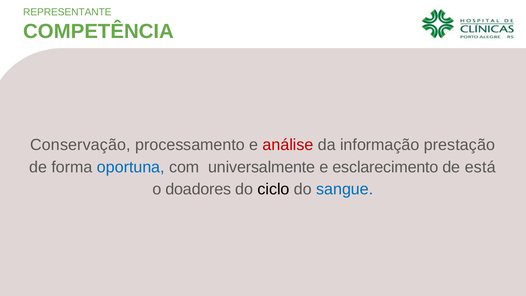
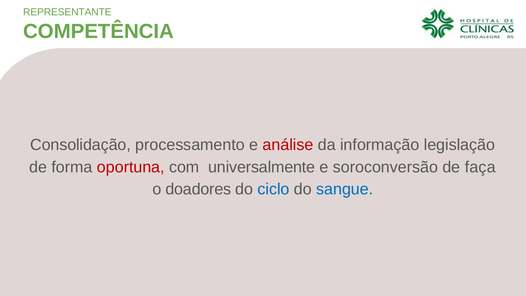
Conservação: Conservação -> Consolidação (81, 145)
prestação: prestação -> legislação (459, 145)
oportuna colour: blue -> red (131, 167)
esclarecimento: esclarecimento -> soroconversão (385, 167)
está: está -> faça (480, 167)
ciclo colour: black -> blue (273, 189)
